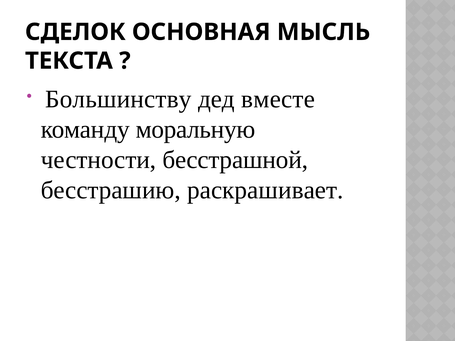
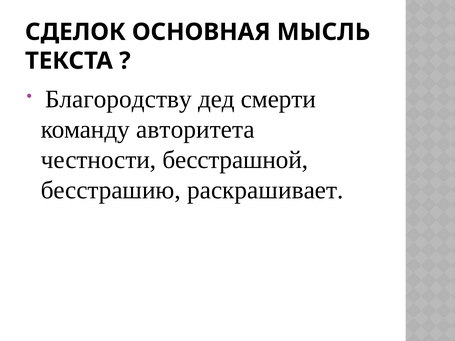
Большинству: Большинству -> Благородству (118, 99)
вместе: вместе -> смерти (278, 99)
моральную: моральную -> авторитета (195, 130)
